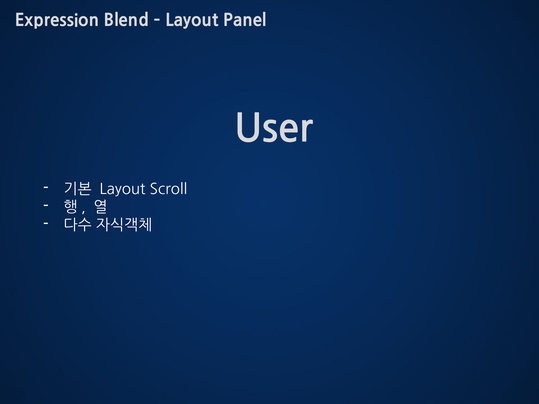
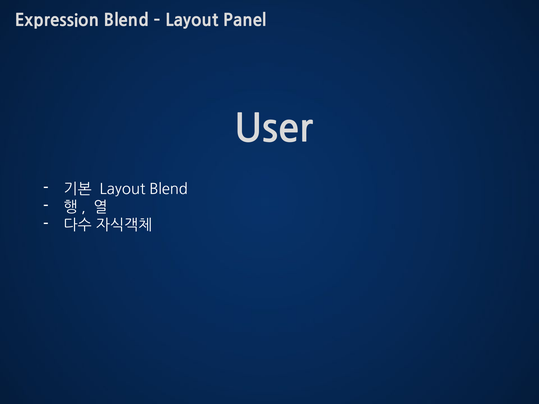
Layout Scroll: Scroll -> Blend (169, 189)
